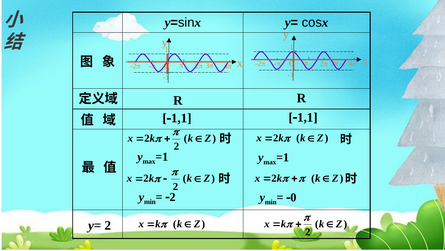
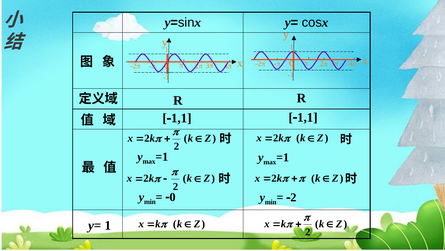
2: 2 -> 0 (173, 197)
0: 0 -> 2 (293, 197)
y= 2: 2 -> 1 (108, 225)
